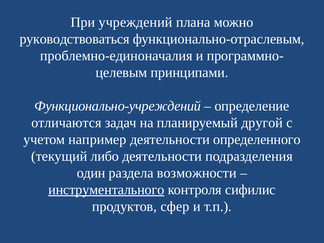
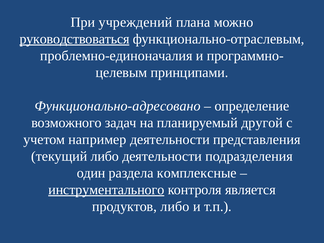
руководствоваться underline: none -> present (75, 39)
Функционально-учреждений: Функционально-учреждений -> Функционально-адресовано (118, 106)
отличаются: отличаются -> возможного (66, 123)
определенного: определенного -> представления (257, 139)
возможности: возможности -> комплексные (197, 173)
сифилис: сифилис -> является (250, 190)
продуктов сфер: сфер -> либо (175, 206)
